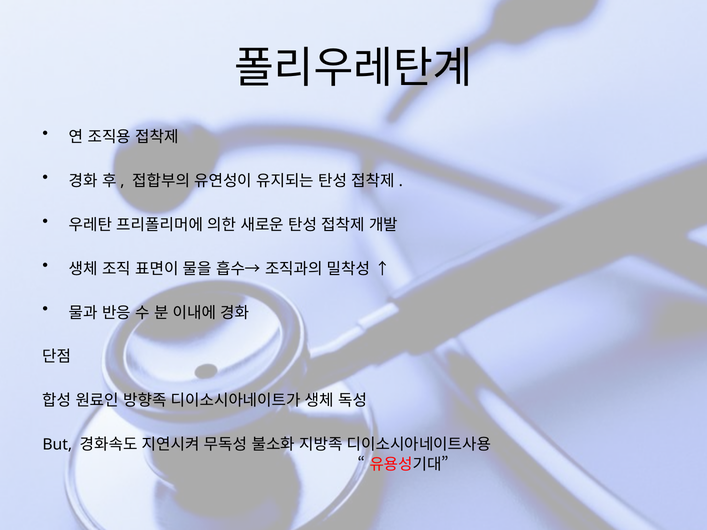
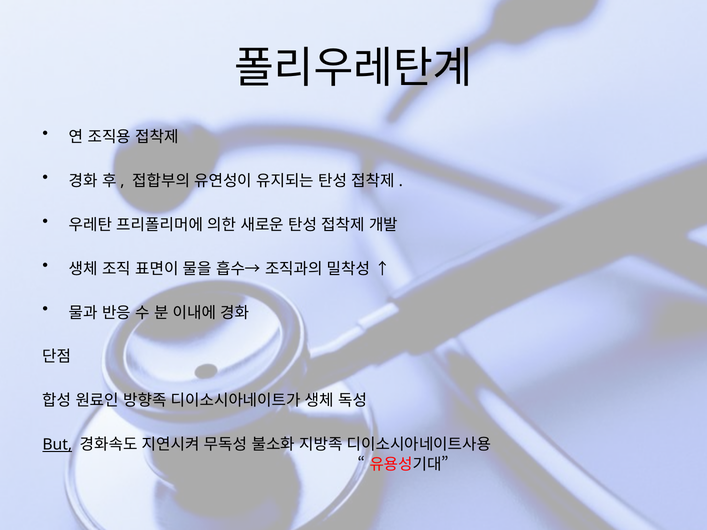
But underline: none -> present (57, 445)
